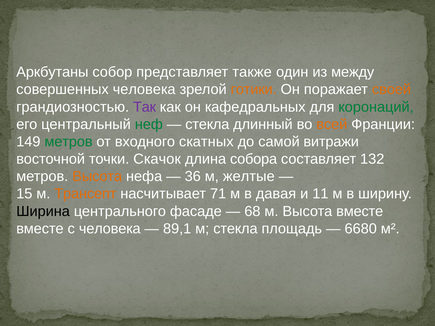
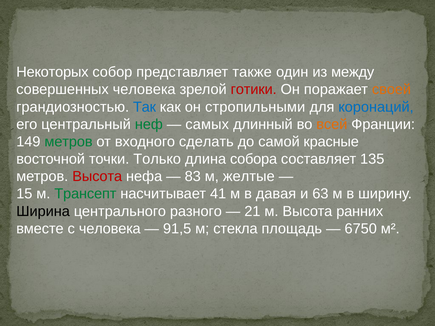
Аркбутаны: Аркбутаны -> Некоторых (52, 72)
готики colour: orange -> red (254, 90)
Так colour: purple -> blue (144, 107)
кафедральных: кафедральных -> стропильными (255, 107)
коронаций colour: green -> blue (376, 107)
стекла: стекла -> самых (207, 124)
скатных: скатных -> сделать (206, 142)
витражи: витражи -> красные (331, 142)
Скачок: Скачок -> Только (157, 159)
132: 132 -> 135 (372, 159)
Высота colour: orange -> red (97, 177)
36: 36 -> 83 (193, 177)
Трансепт colour: orange -> green (85, 194)
71: 71 -> 41 (218, 194)
11: 11 -> 63 (320, 194)
фасаде: фасаде -> разного (196, 211)
68: 68 -> 21 (252, 211)
Высота вместе: вместе -> ранних (360, 211)
89,1: 89,1 -> 91,5 (177, 229)
6680: 6680 -> 6750 (361, 229)
